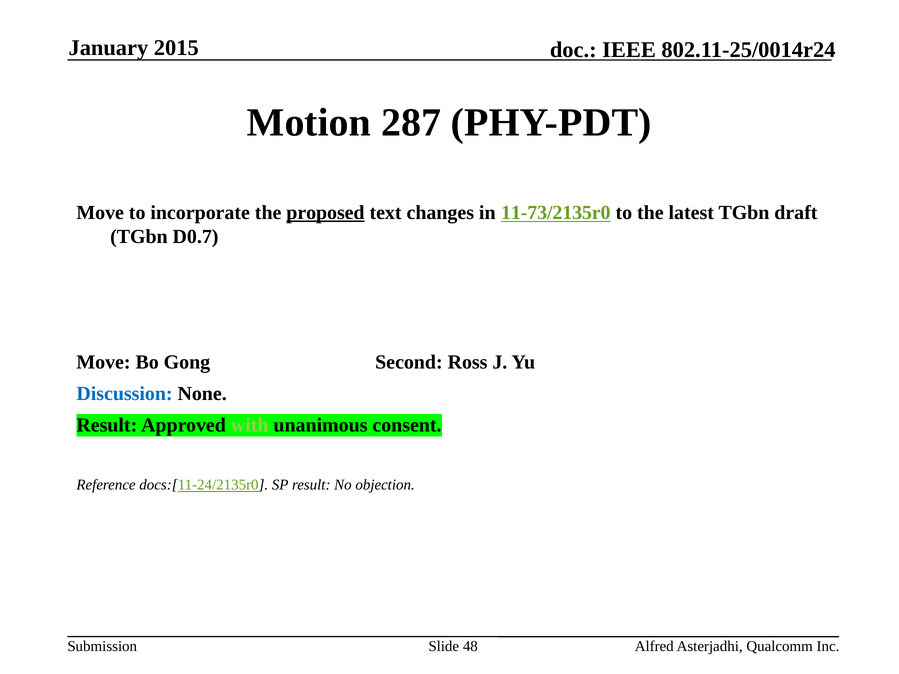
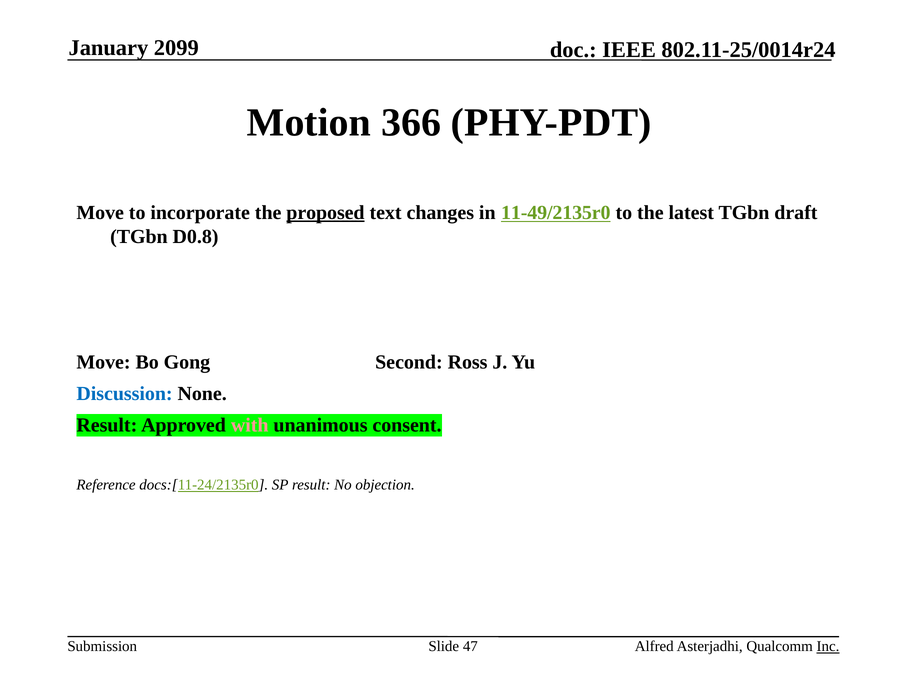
2015: 2015 -> 2099 (176, 48)
287: 287 -> 366 (411, 123)
11-73/2135r0: 11-73/2135r0 -> 11-49/2135r0 (556, 213)
D0.7: D0.7 -> D0.8 (196, 237)
with colour: light green -> pink (250, 425)
48: 48 -> 47 (470, 647)
Inc underline: none -> present (828, 647)
